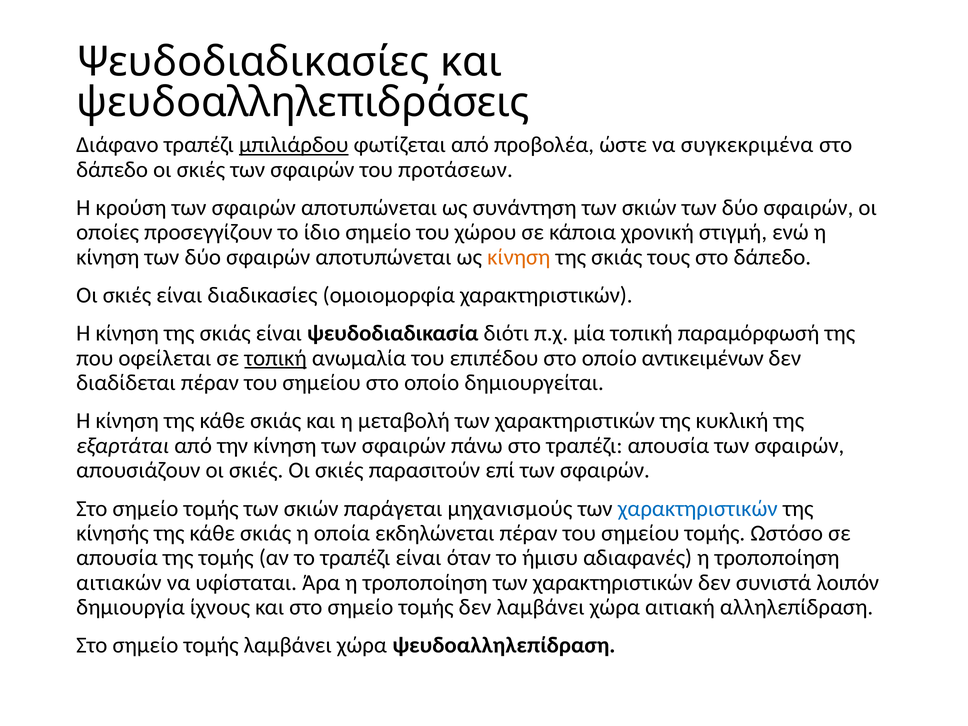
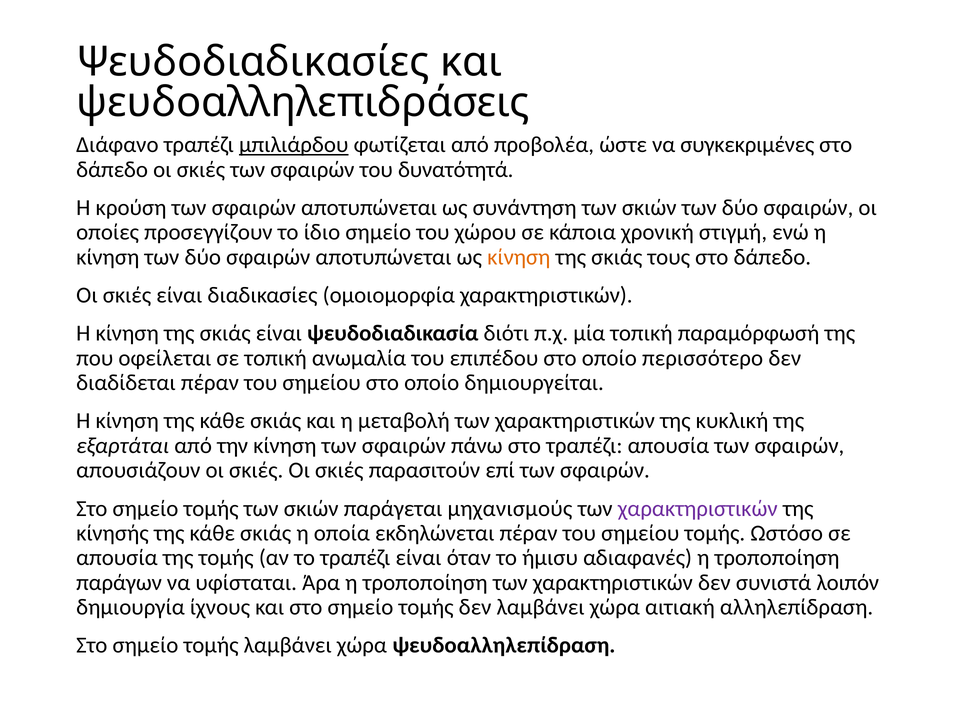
συγκεκριμένα: συγκεκριμένα -> συγκεκριμένες (747, 145)
προτάσεων: προτάσεων -> δυνατότητά (456, 170)
τοπική underline: present -> none (276, 358)
αντικειμένων: αντικειμένων -> περισσότερο (703, 358)
χαρακτηριστικών colour: blue -> purple (698, 508)
αιτιακών: αιτιακών -> παράγων (119, 583)
